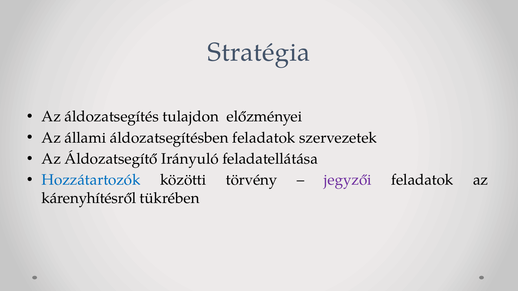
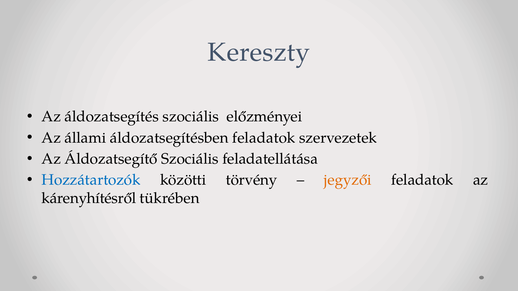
Stratégia: Stratégia -> Kereszty (259, 52)
áldozatsegítés tulajdon: tulajdon -> szociális (191, 117)
Áldozatsegítő Irányuló: Irányuló -> Szociális (190, 159)
jegyzői colour: purple -> orange (348, 180)
